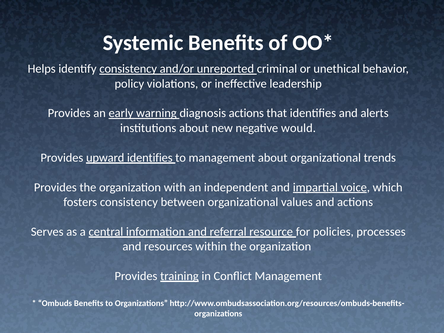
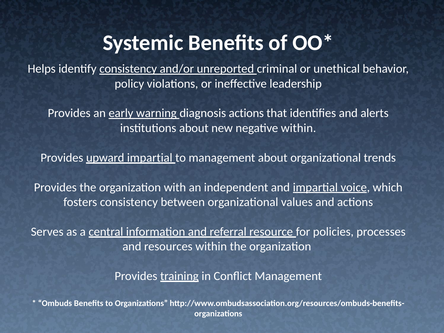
negative would: would -> within (298, 128)
upward identifies: identifies -> impartial (150, 158)
